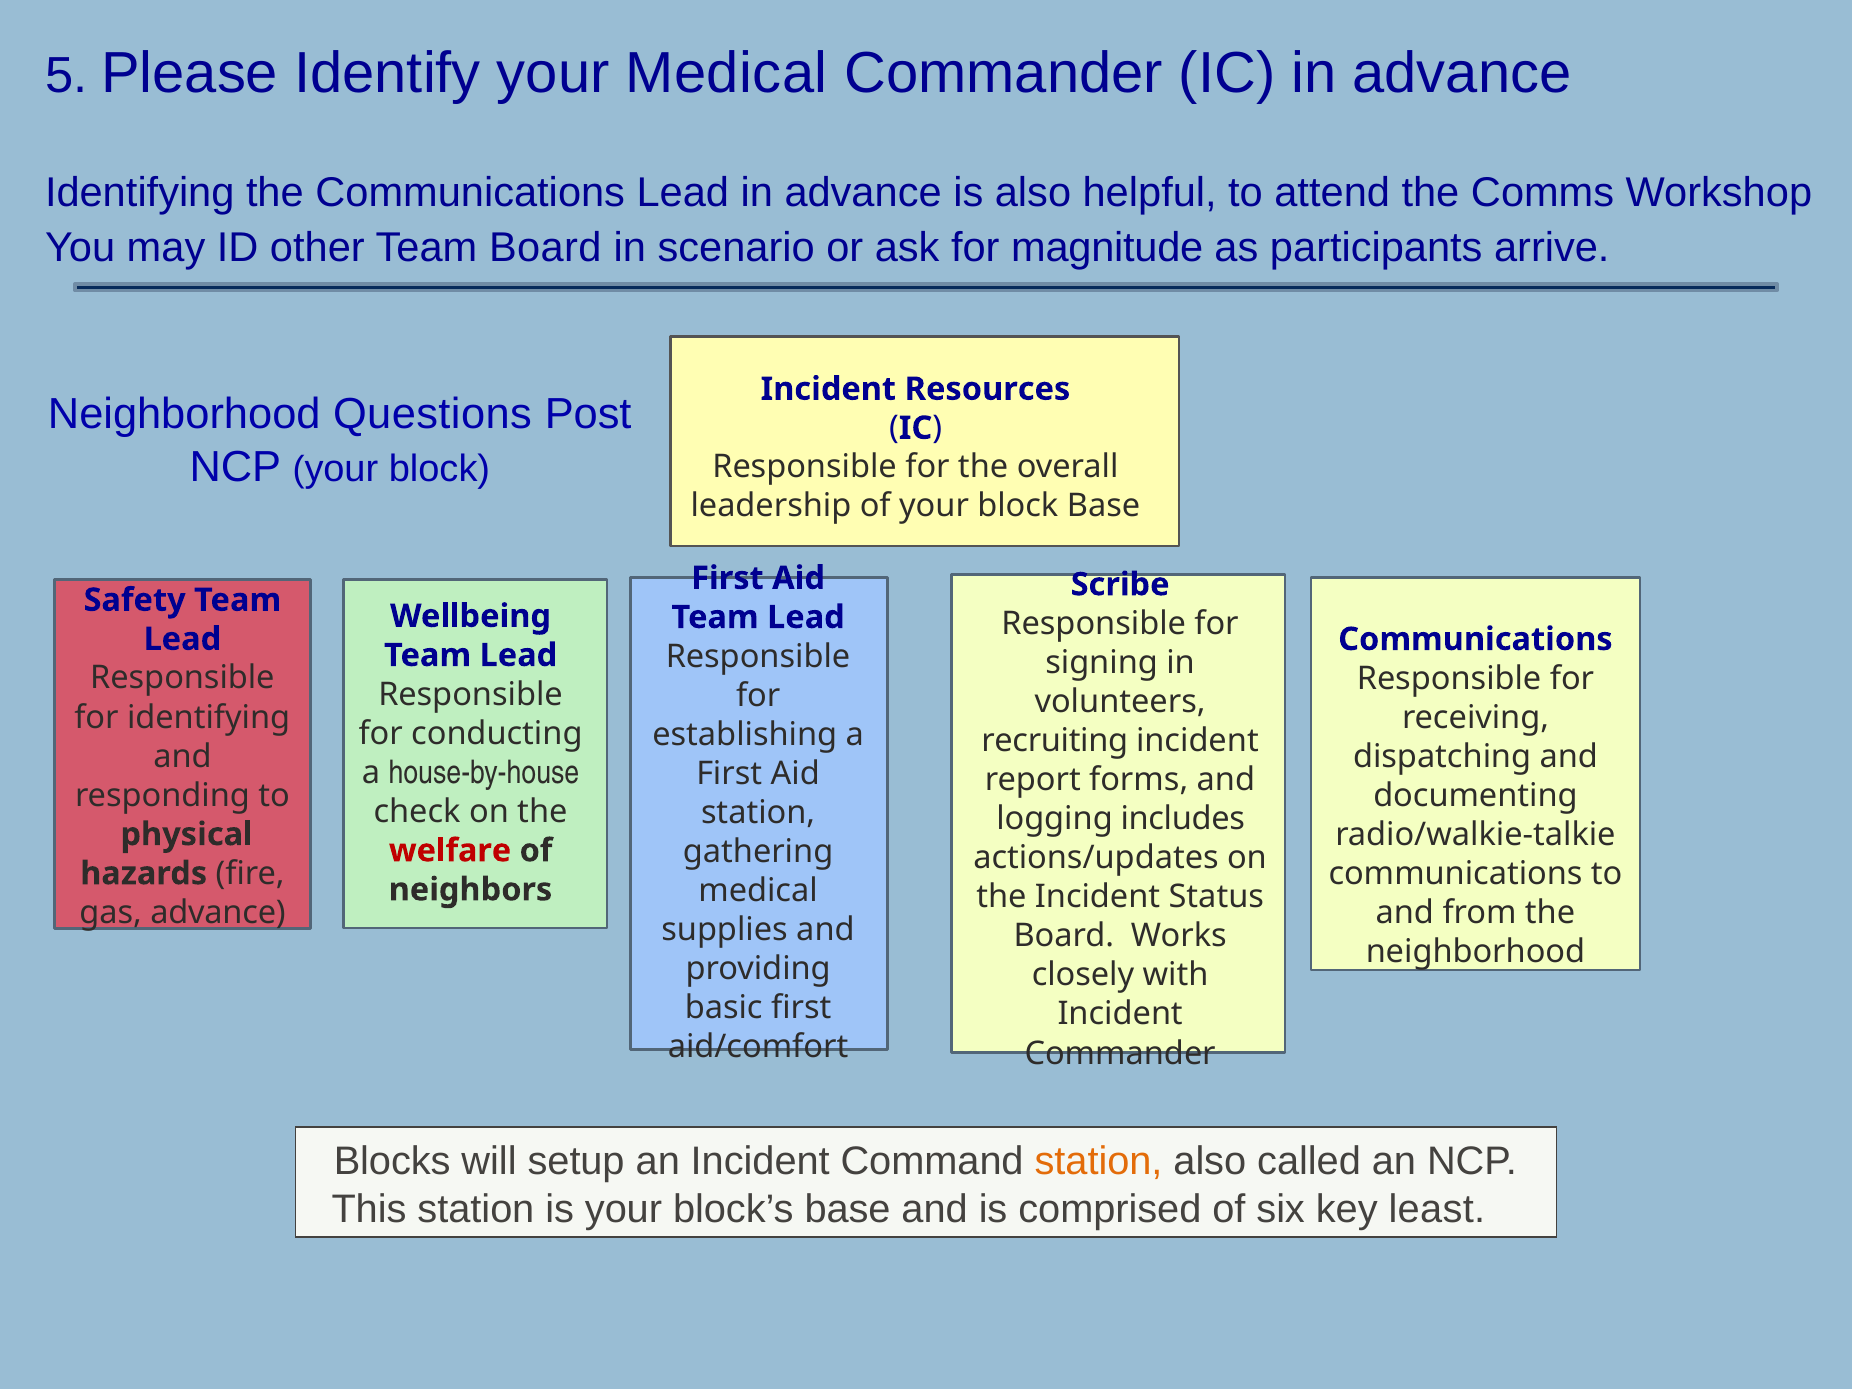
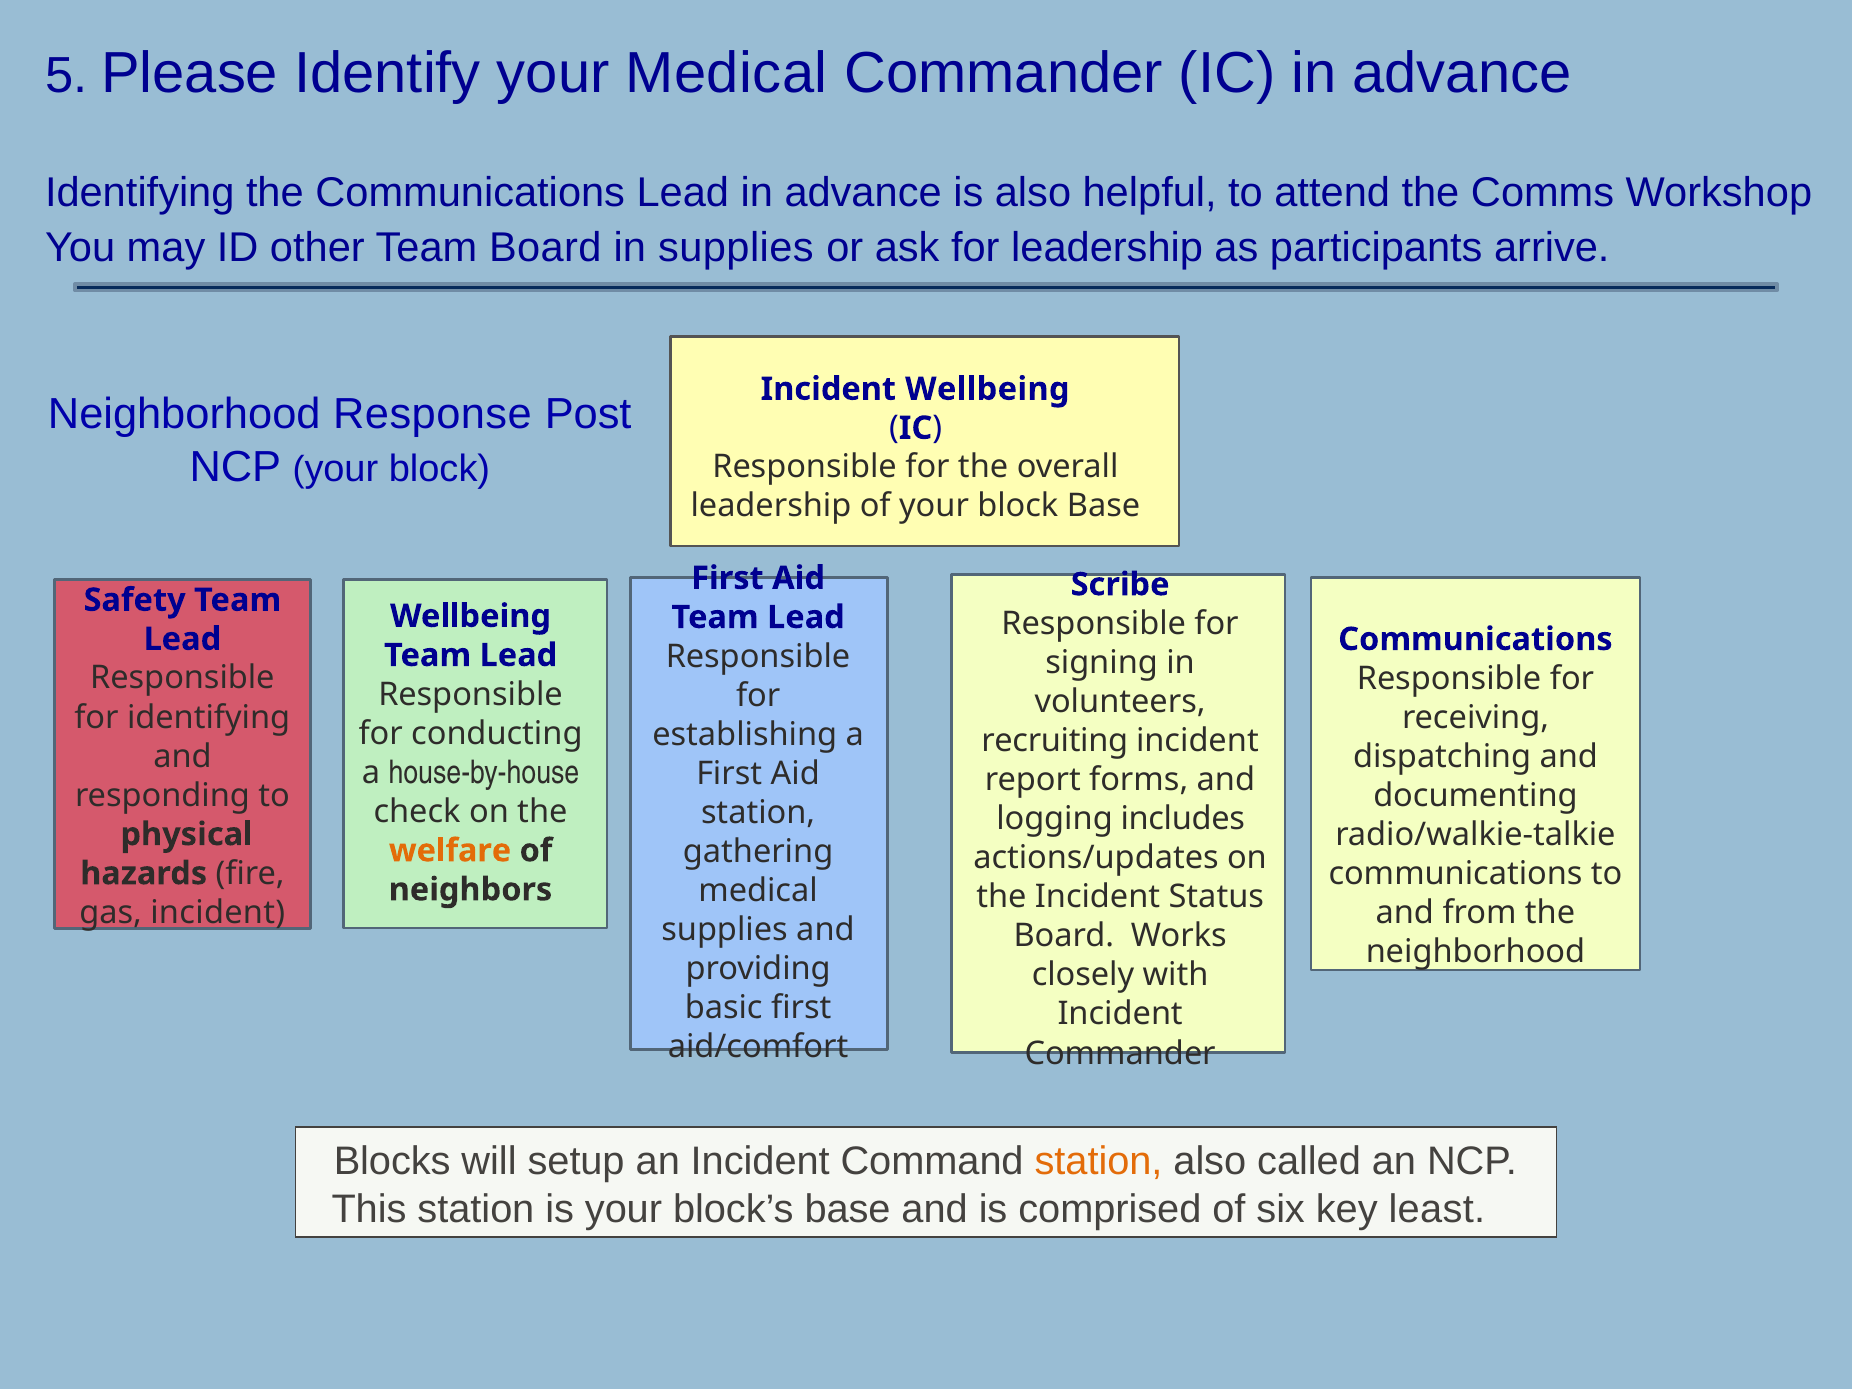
in scenario: scenario -> supplies (736, 247)
for magnitude: magnitude -> leadership (1107, 247)
Incident Resources: Resources -> Wellbeing (987, 389)
Questions: Questions -> Response (432, 415)
welfare colour: red -> orange (450, 851)
gas advance: advance -> incident (218, 913)
